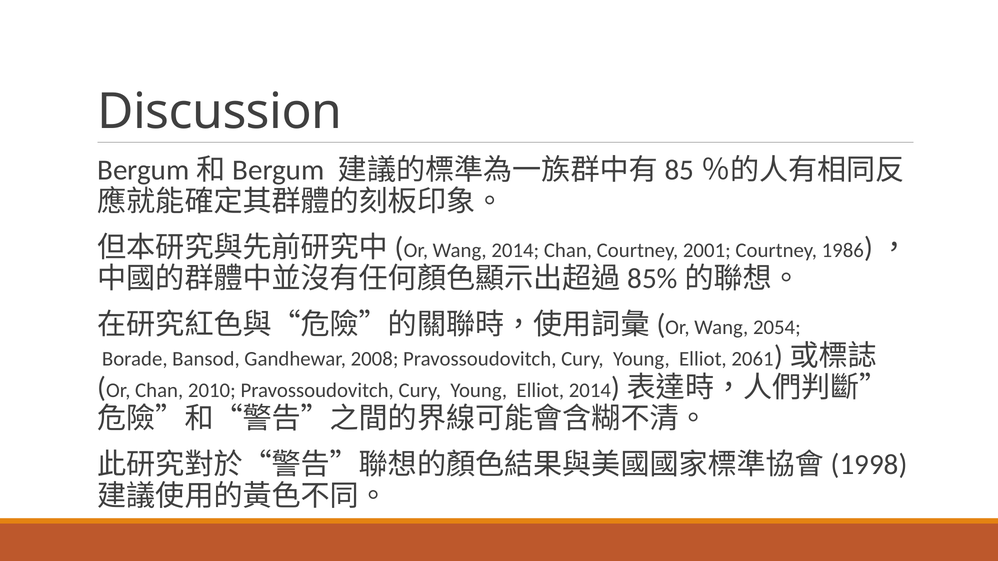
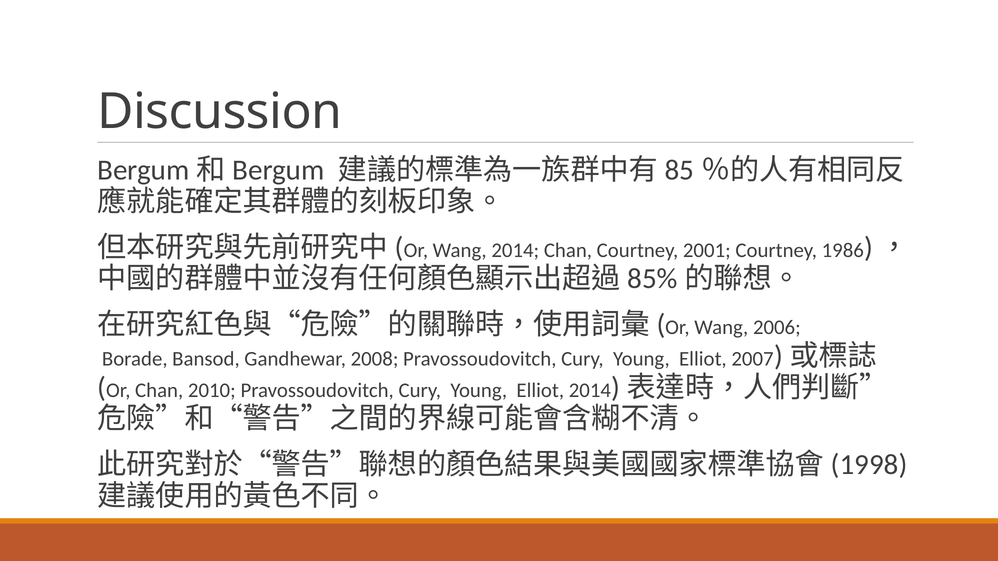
2054: 2054 -> 2006 (777, 328)
2061: 2061 -> 2007 (753, 359)
